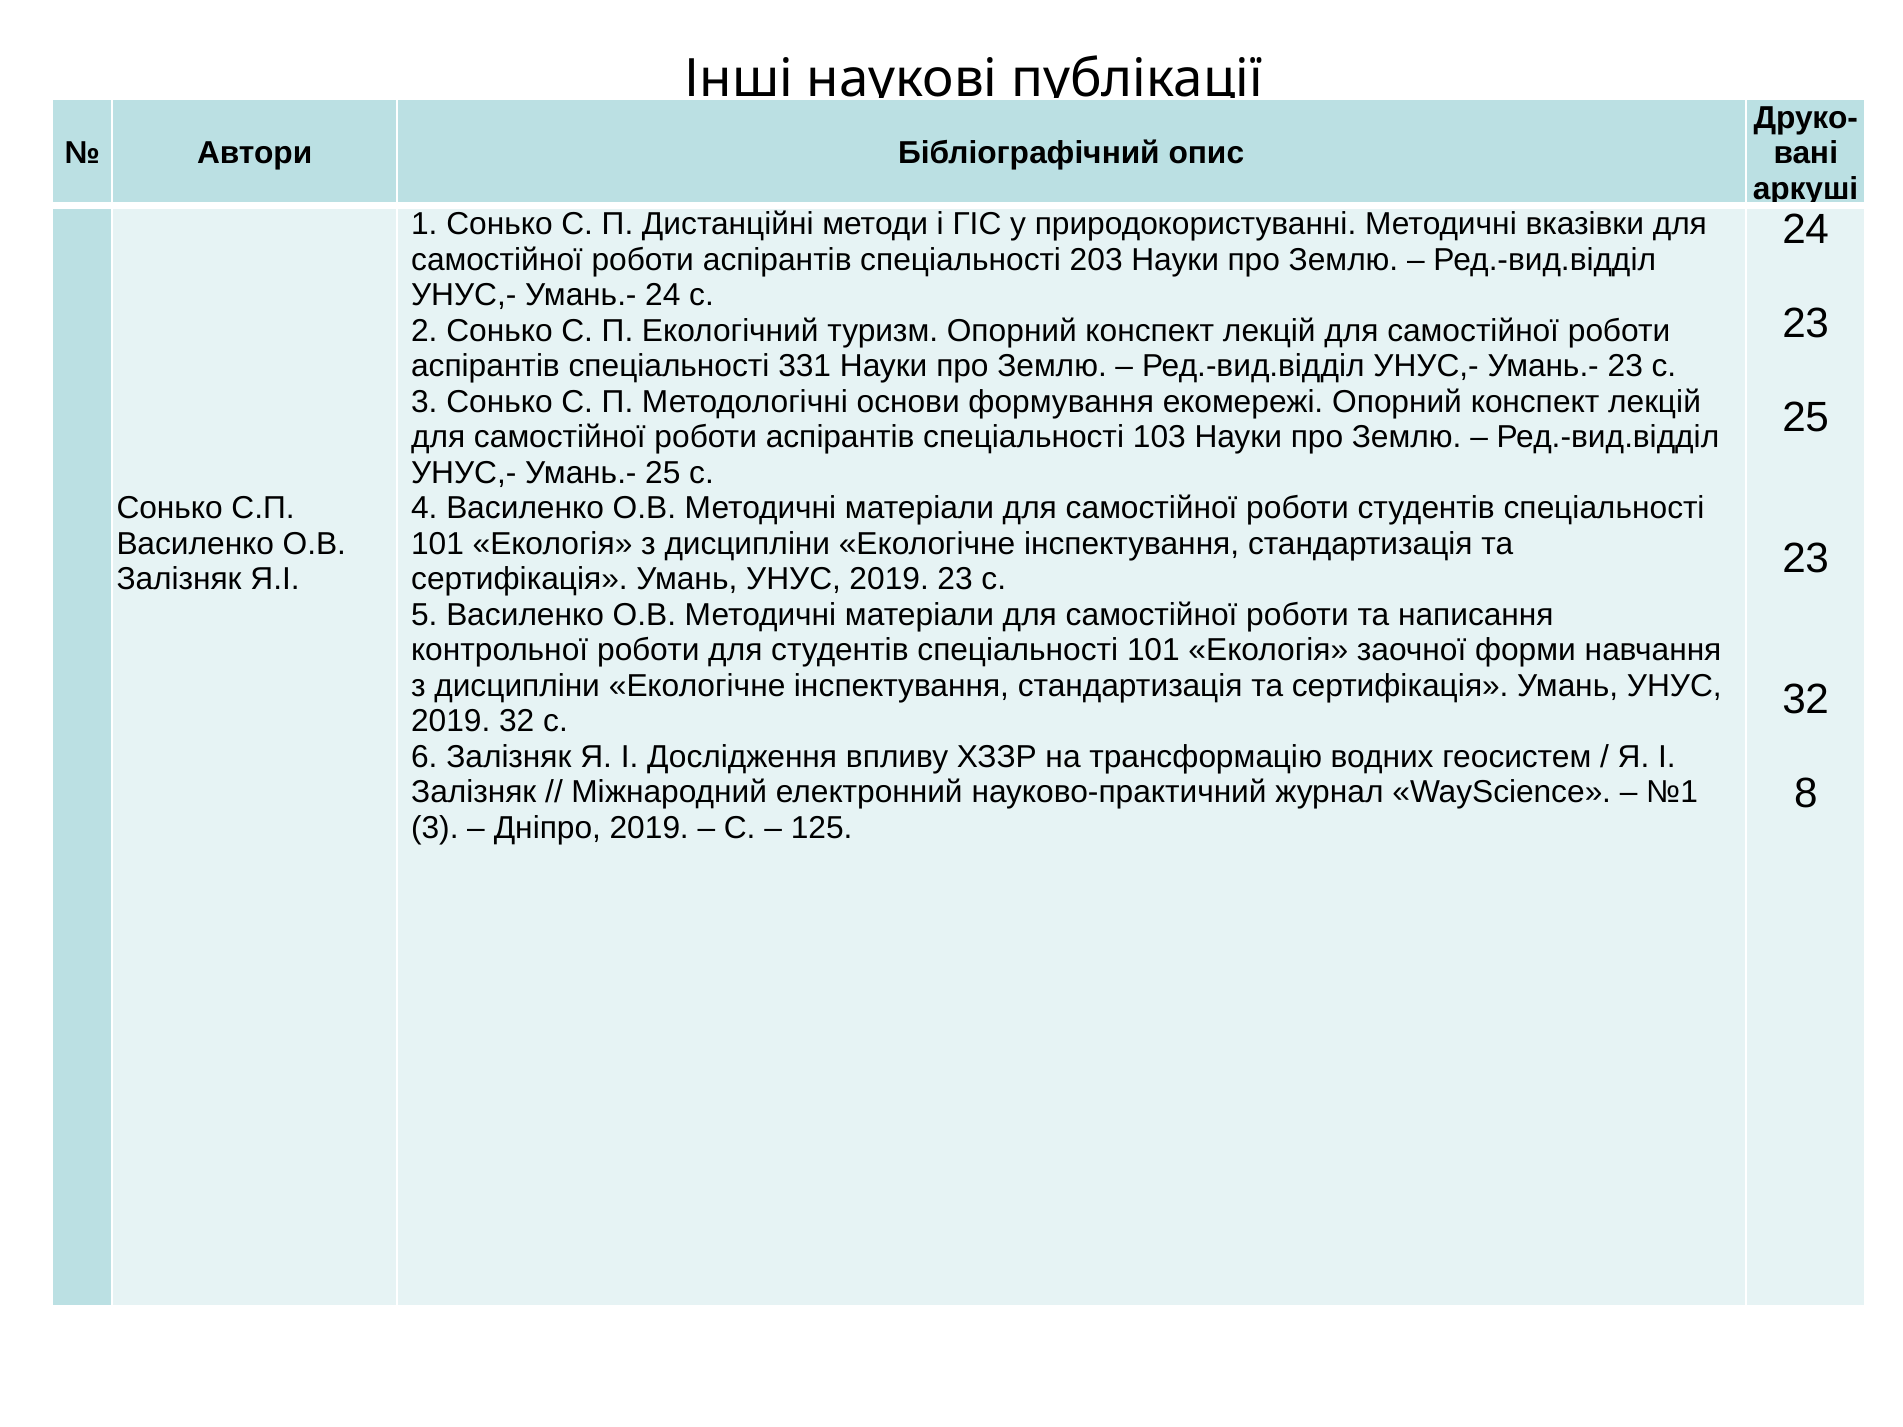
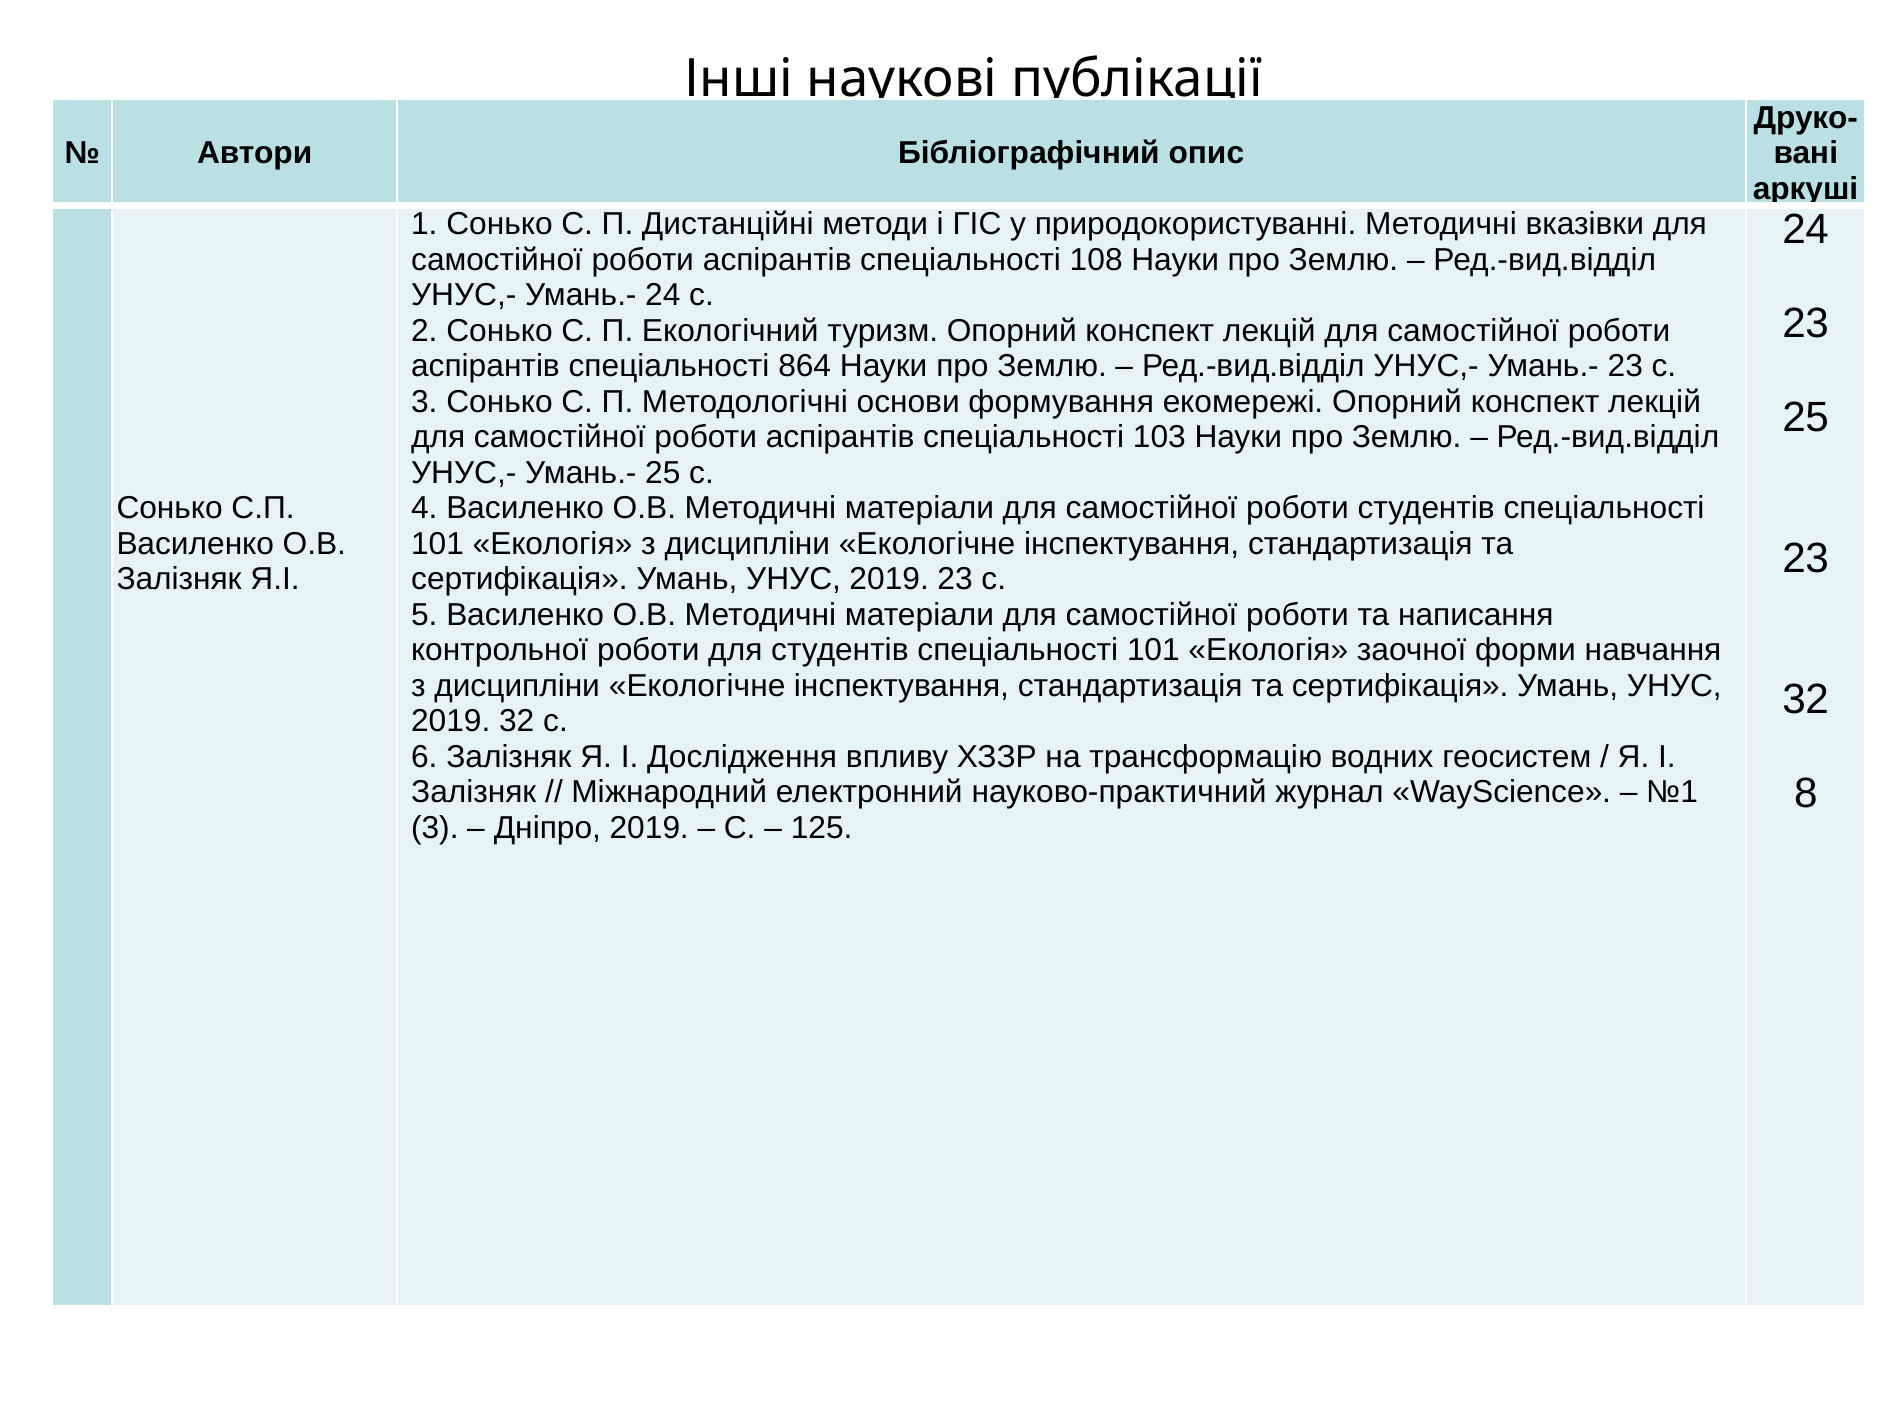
203: 203 -> 108 (1096, 260)
331: 331 -> 864 (805, 366)
